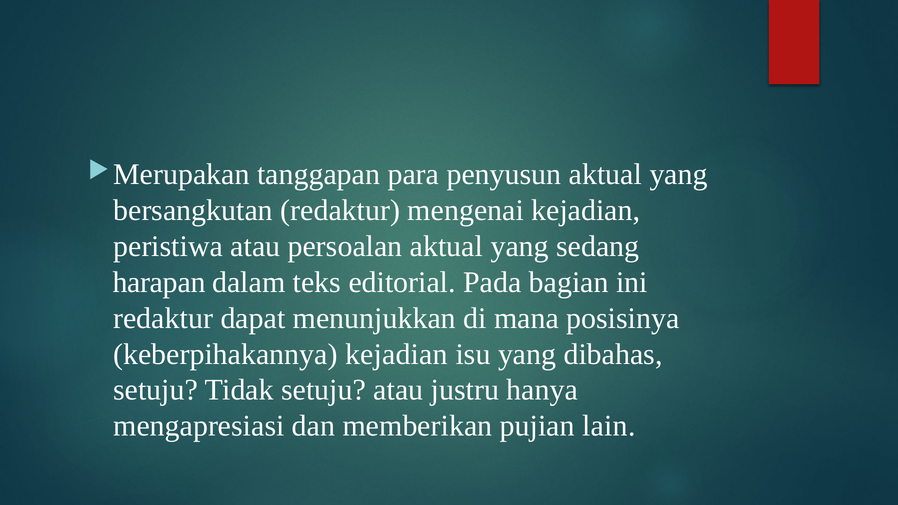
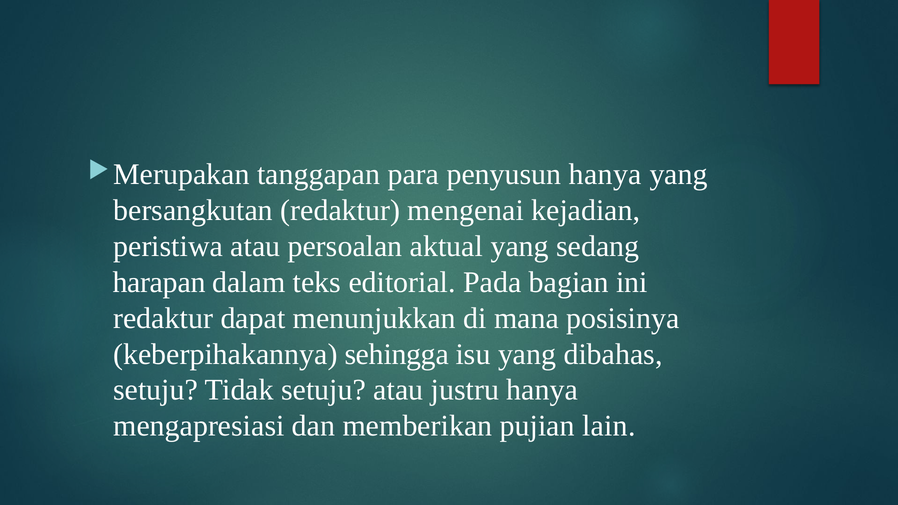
penyusun aktual: aktual -> hanya (605, 175)
keberpihakannya kejadian: kejadian -> sehingga (397, 354)
